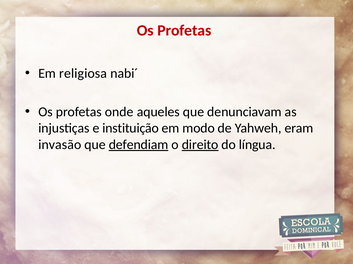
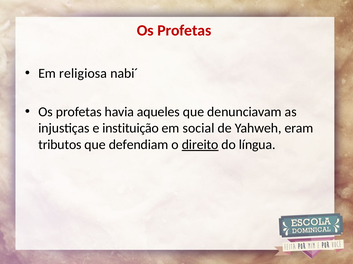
onde: onde -> havia (119, 112)
modo: modo -> social (199, 129)
invasão: invasão -> tributos (60, 145)
defendiam underline: present -> none (139, 145)
